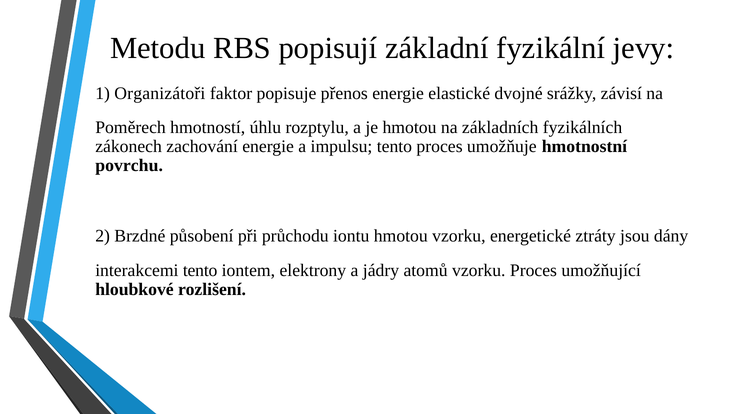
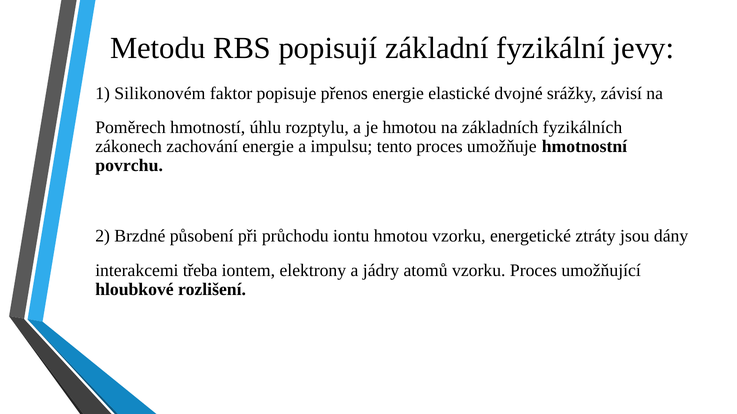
Organizátoři: Organizátoři -> Silikonovém (160, 93)
interakcemi tento: tento -> třeba (200, 271)
